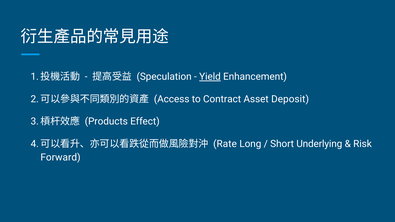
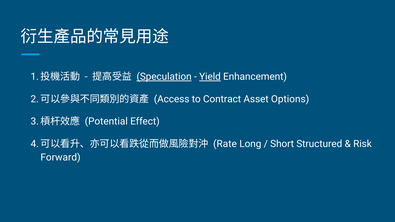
Speculation underline: none -> present (164, 77)
Deposit: Deposit -> Options (290, 99)
Products: Products -> Potential (106, 121)
Underlying: Underlying -> Structured (319, 144)
